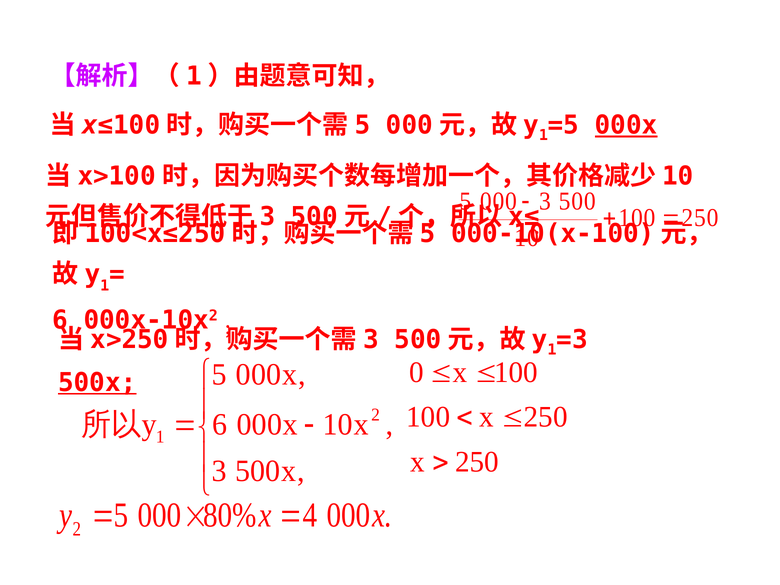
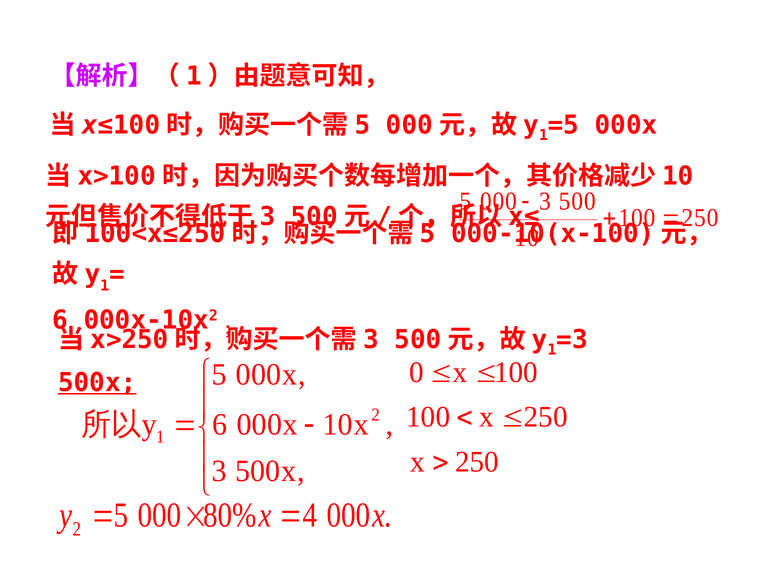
000x underline: present -> none (626, 125)
